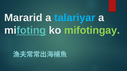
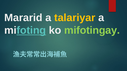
talariyar colour: light blue -> yellow (75, 18)
